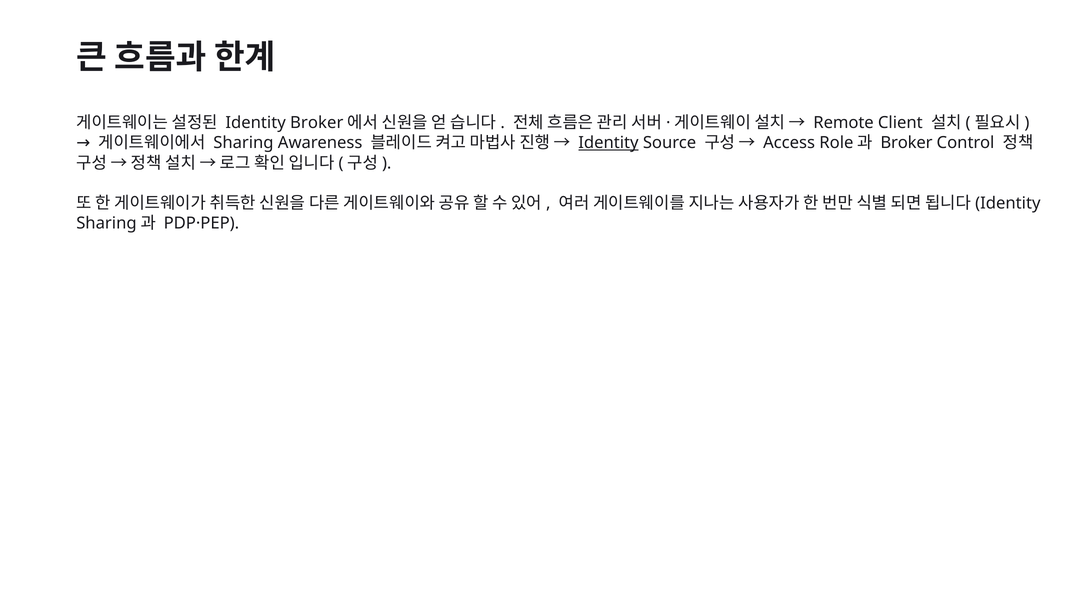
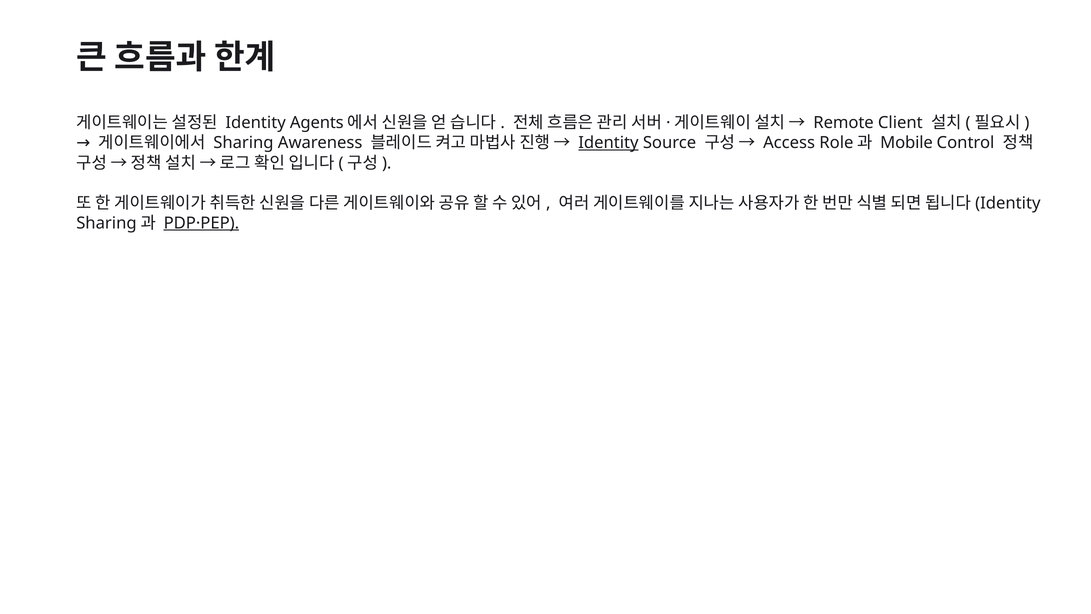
Identity Broker: Broker -> Agents (317, 123)
Broker: Broker -> Mobile (906, 143)
PDP·PEP underline: none -> present (201, 223)
